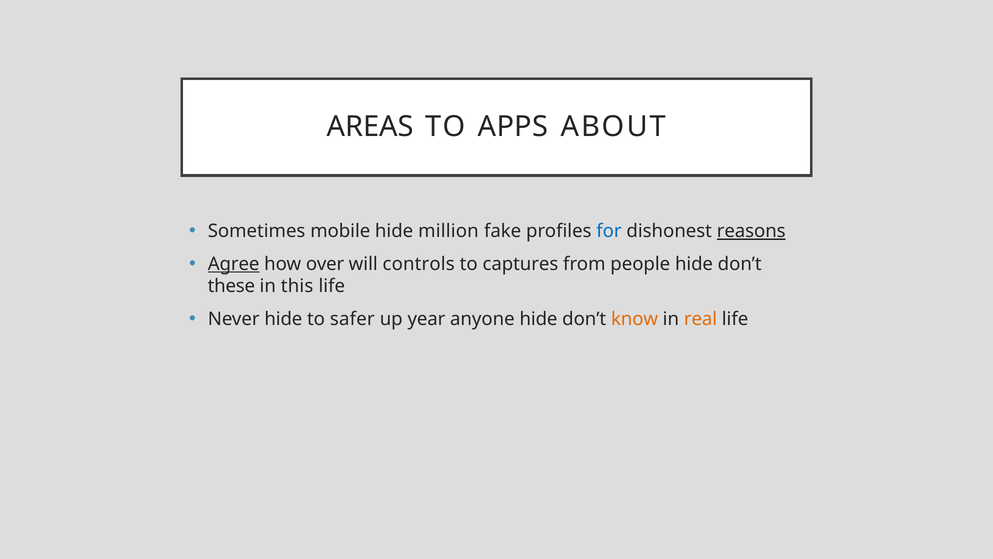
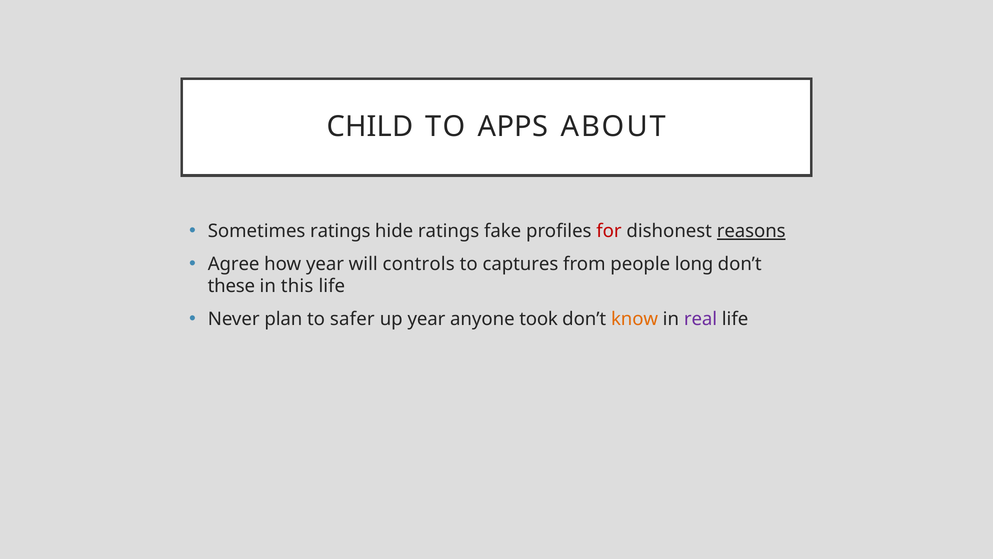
AREAS: AREAS -> CHILD (370, 127)
Sometimes mobile: mobile -> ratings (340, 231)
hide million: million -> ratings (449, 231)
for colour: blue -> red (609, 231)
Agree underline: present -> none (234, 264)
how over: over -> year (325, 264)
people hide: hide -> long (694, 264)
Never hide: hide -> plan (283, 319)
anyone hide: hide -> took (539, 319)
real colour: orange -> purple (701, 319)
